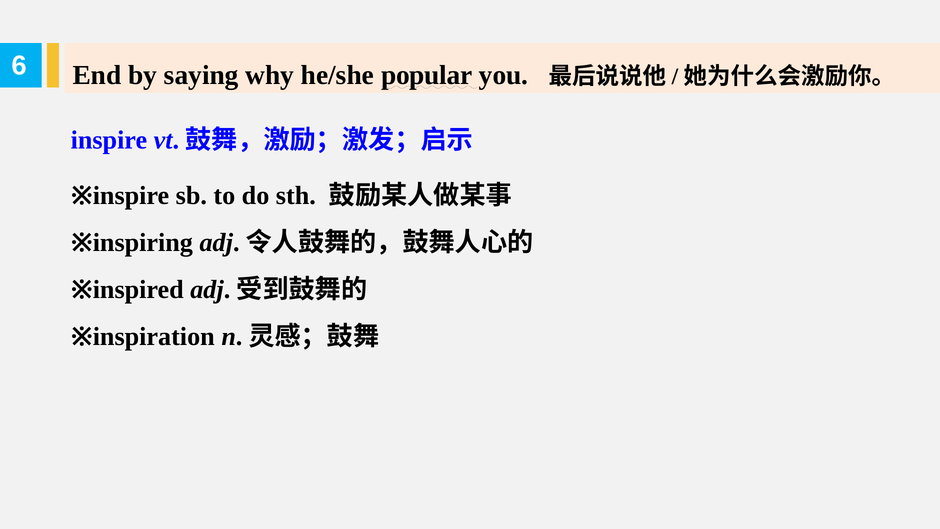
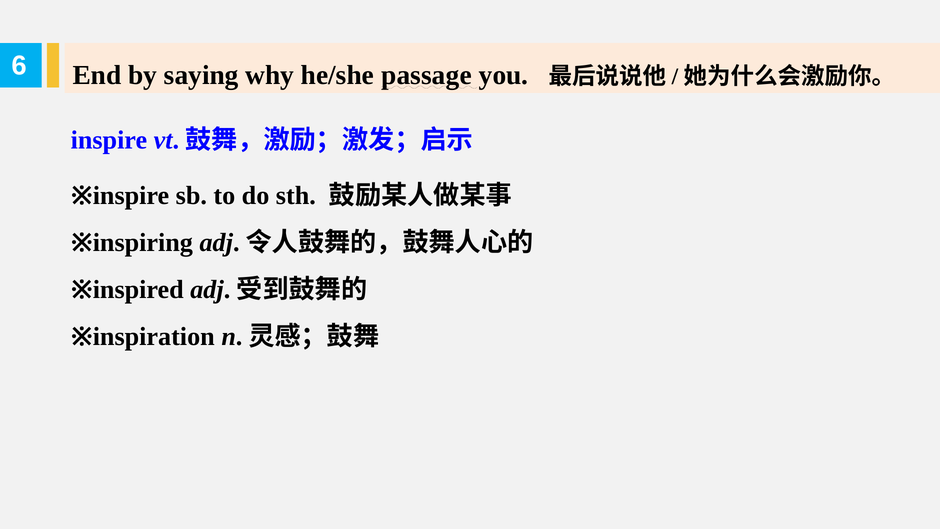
popular: popular -> passage (426, 75)
